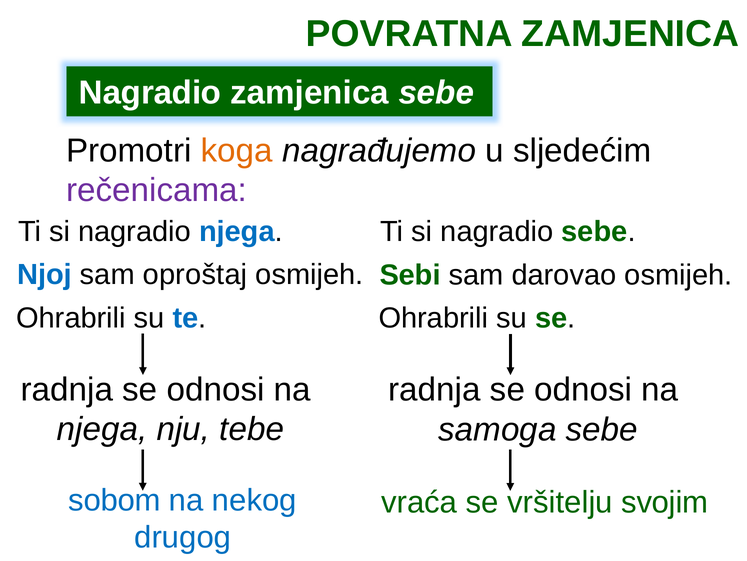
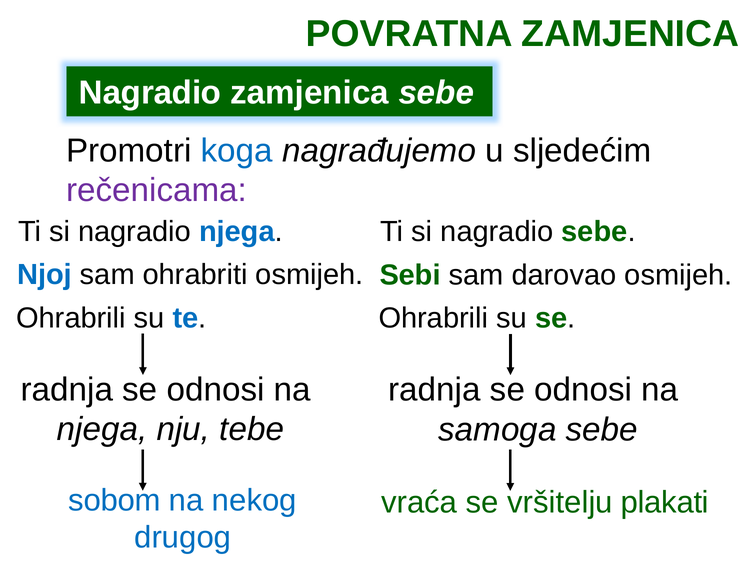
koga colour: orange -> blue (237, 150)
oproštaj: oproštaj -> ohrabriti (195, 274)
svojim: svojim -> plakati (665, 502)
